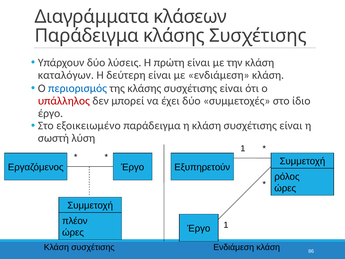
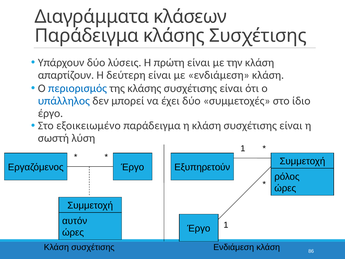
καταλόγων: καταλόγων -> απαρτίζουν (66, 75)
υπάλληλος colour: red -> blue (64, 101)
πλέον: πλέον -> αυτόν (75, 221)
